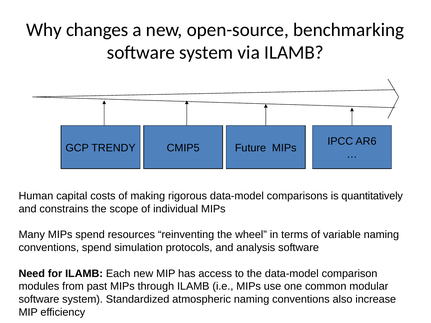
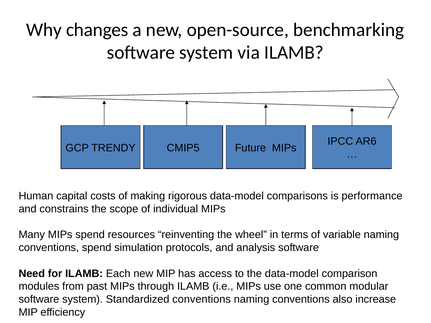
quantitatively: quantitatively -> performance (372, 196)
Standardized atmospheric: atmospheric -> conventions (202, 300)
